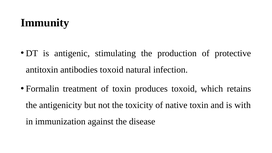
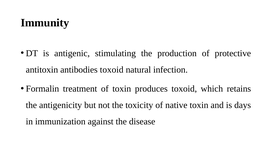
with: with -> days (243, 105)
